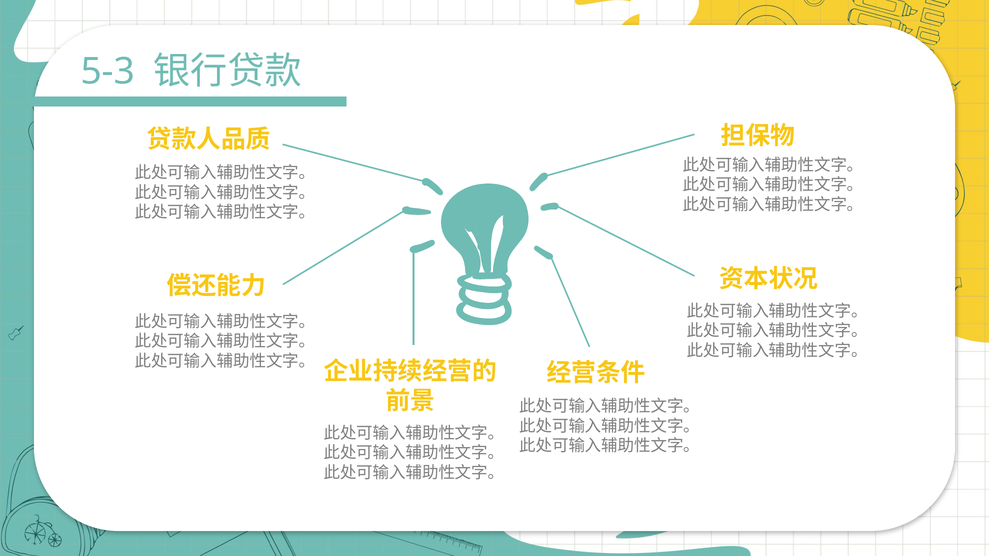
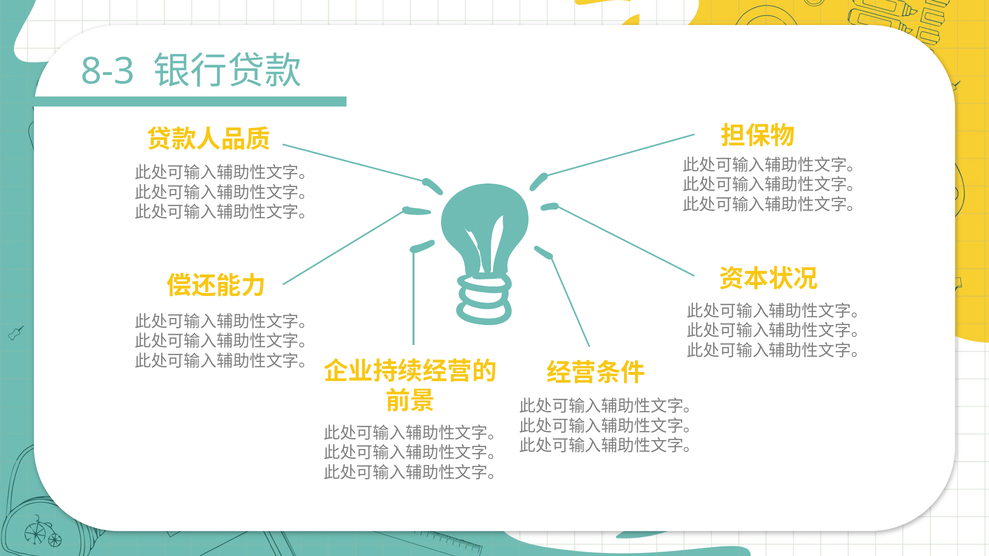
5-3: 5-3 -> 8-3 (108, 72)
